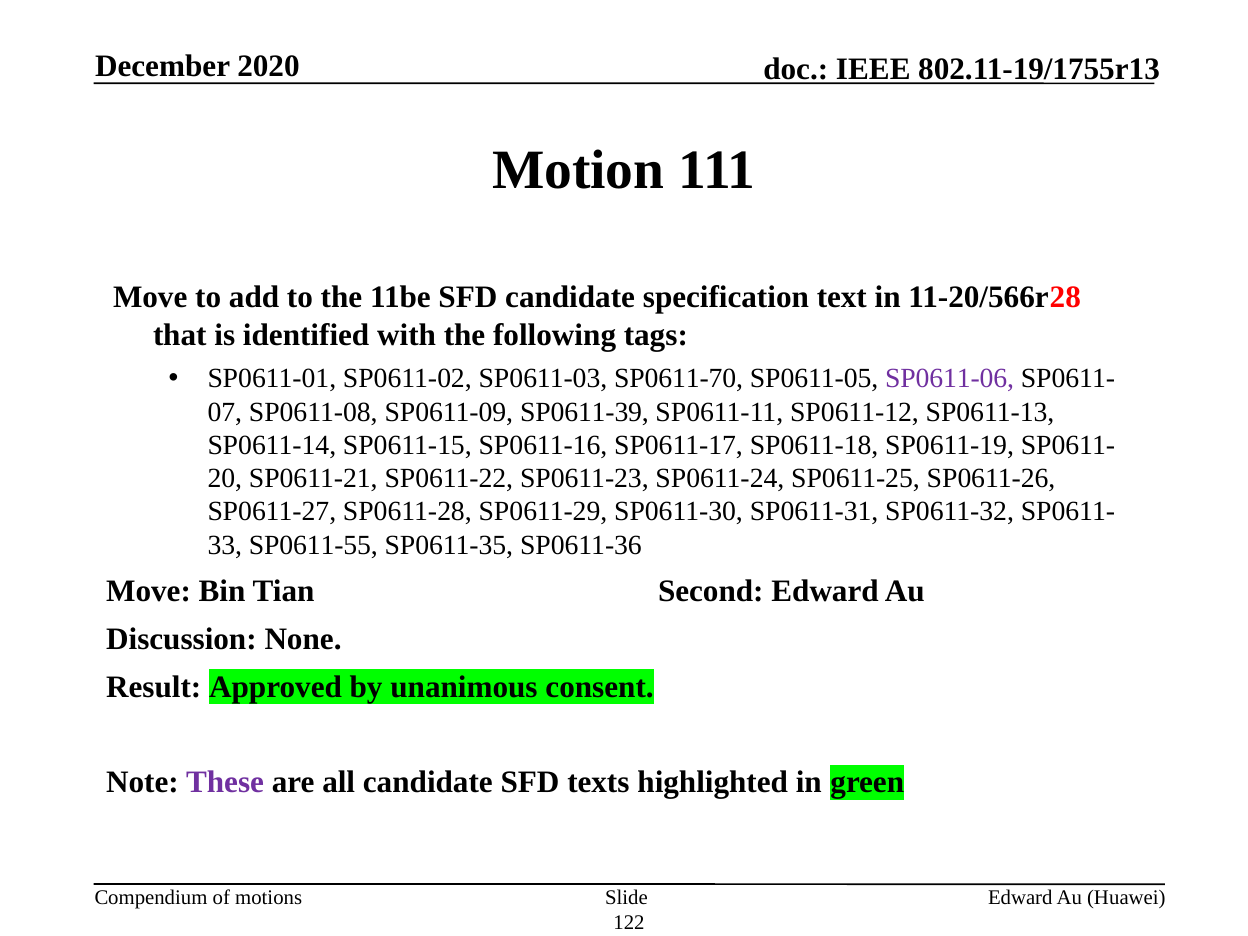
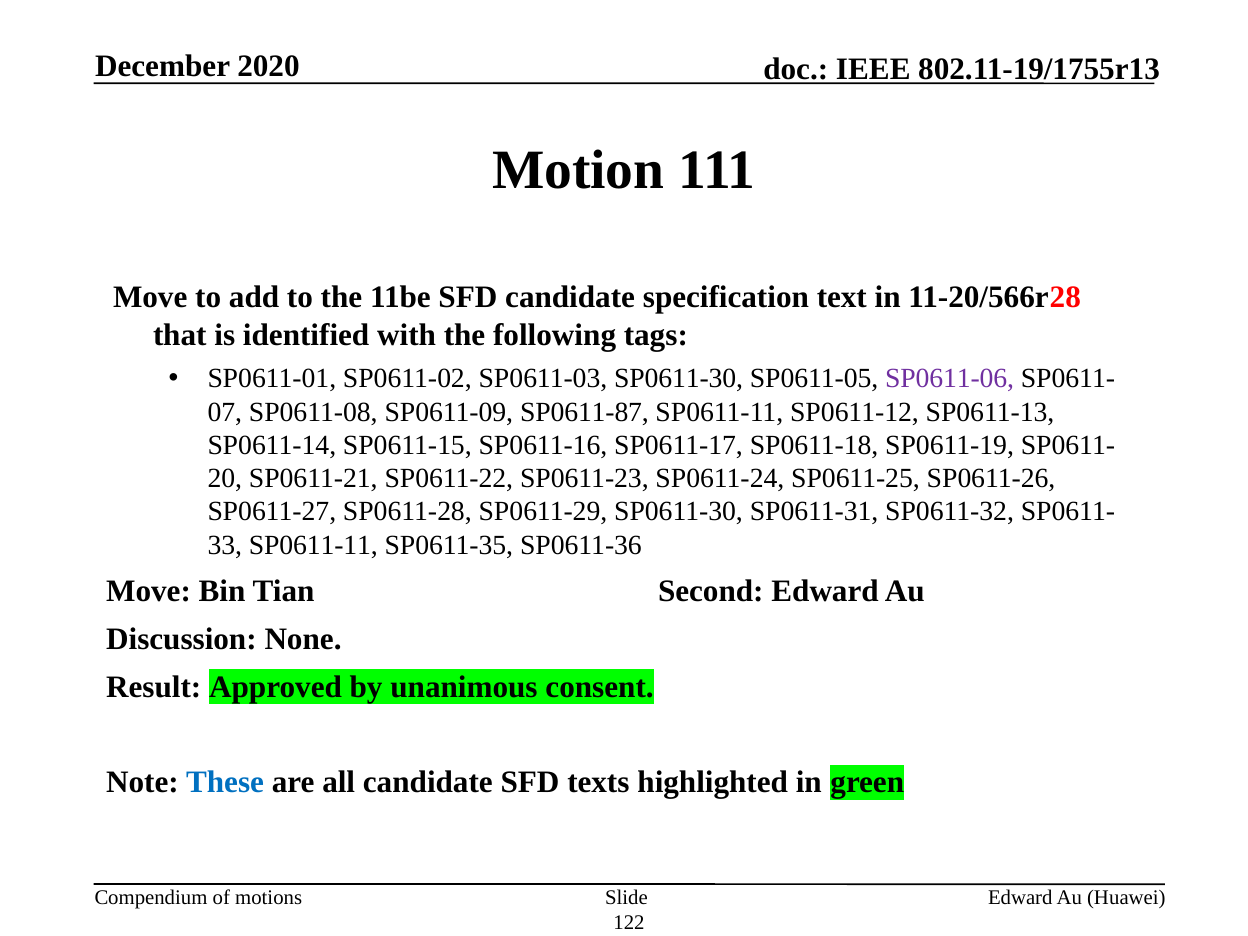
SP0611-03 SP0611-70: SP0611-70 -> SP0611-30 (679, 379)
SP0611-39: SP0611-39 -> SP0611-87 (584, 412)
SP0611-55: SP0611-55 -> SP0611-11 (313, 545)
These colour: purple -> blue (225, 783)
